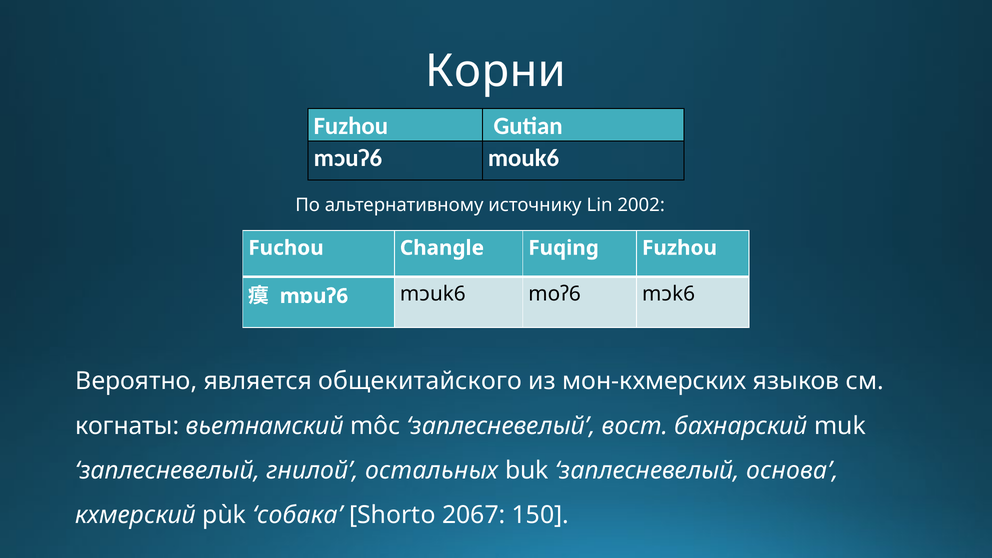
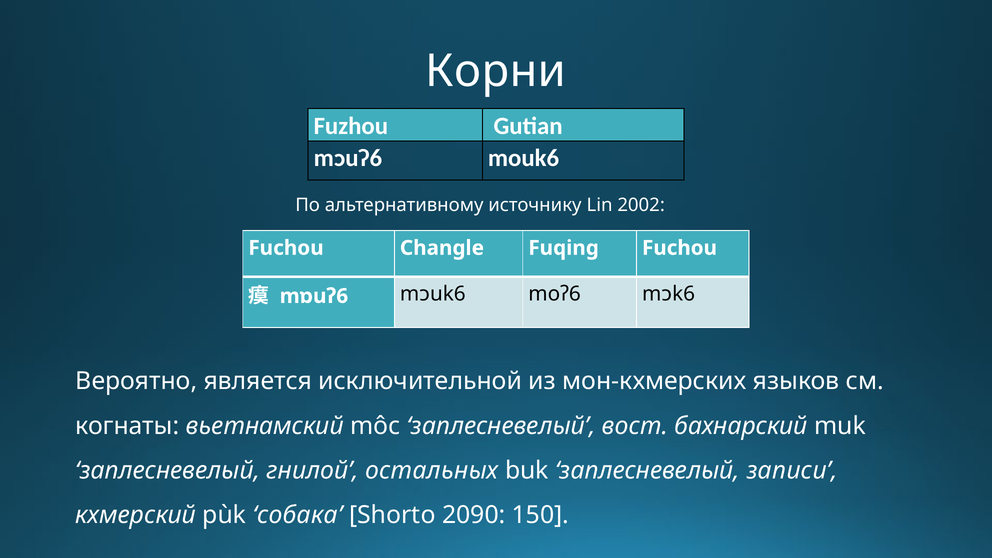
Fuqing Fuzhou: Fuzhou -> Fuchou (680, 248)
общекитайского: общекитайского -> исключительной (420, 381)
основа: основа -> записи (792, 470)
2067: 2067 -> 2090 (474, 515)
